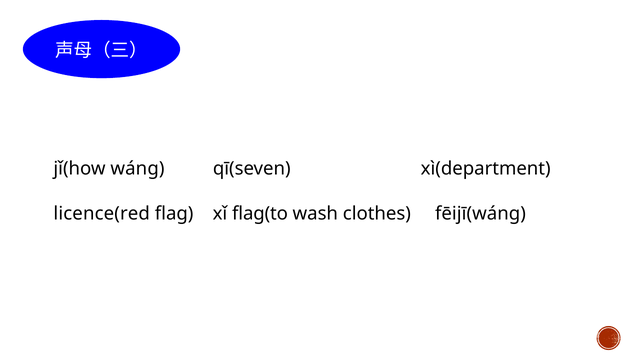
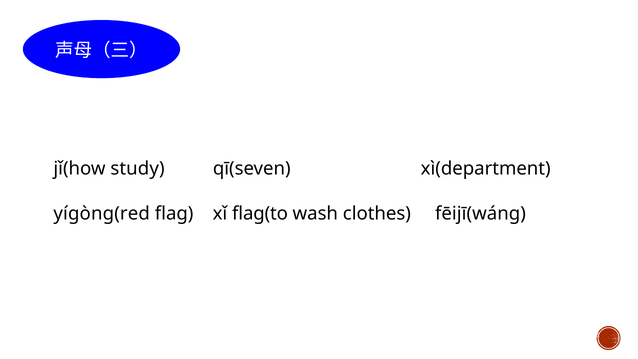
wáng: wáng -> study (137, 169)
licence(red: licence(red -> yígòng(red (102, 213)
